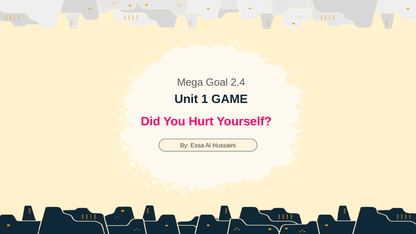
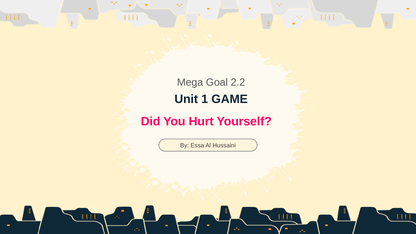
2.4: 2.4 -> 2.2 (238, 83)
